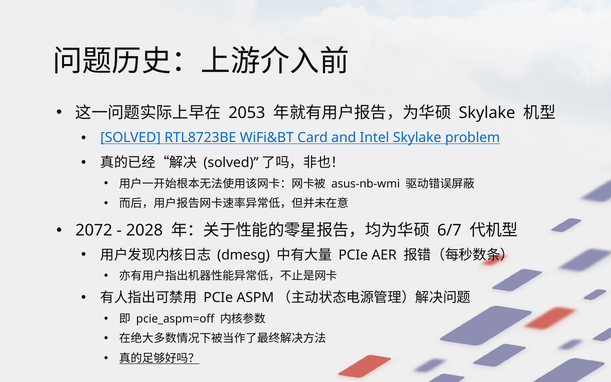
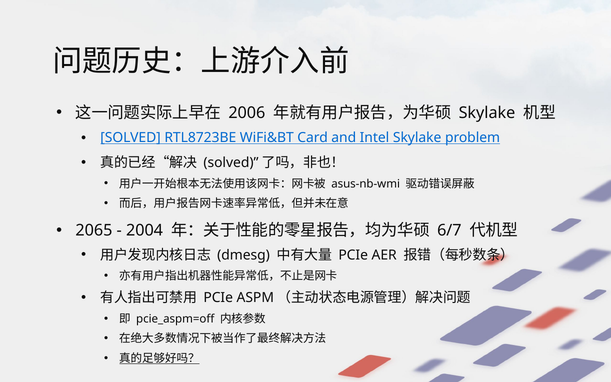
2053: 2053 -> 2006 (247, 113)
2072: 2072 -> 2065 (94, 231)
2028: 2028 -> 2004 (145, 231)
